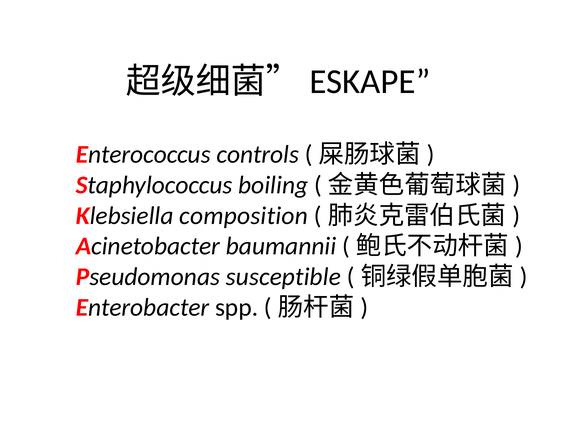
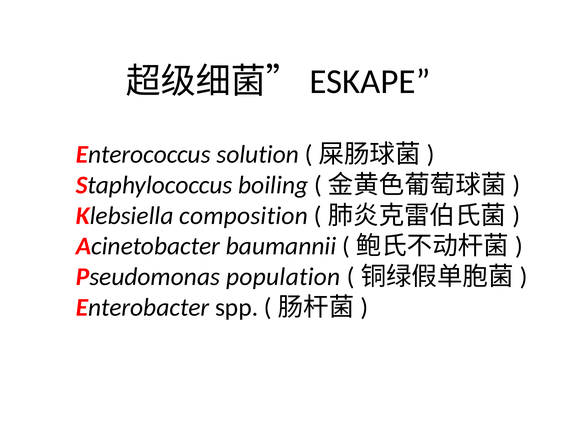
controls: controls -> solution (258, 154)
susceptible: susceptible -> population (283, 277)
